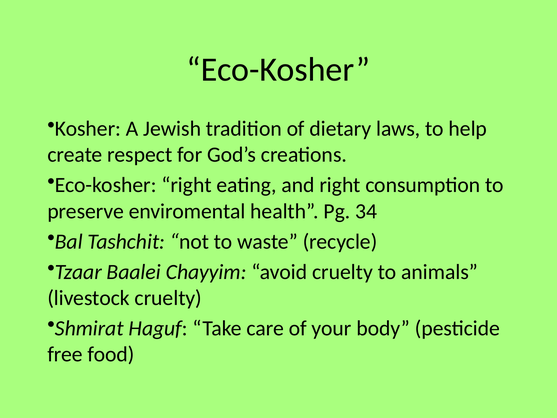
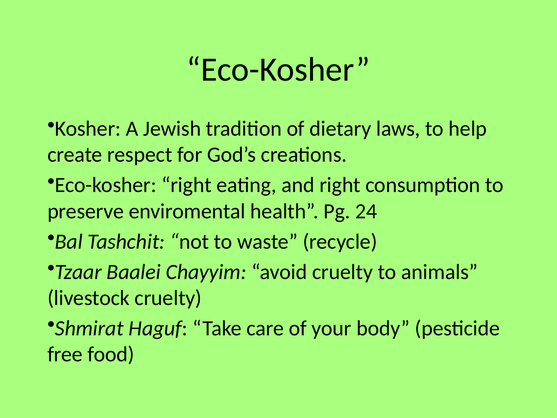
34: 34 -> 24 (366, 211)
